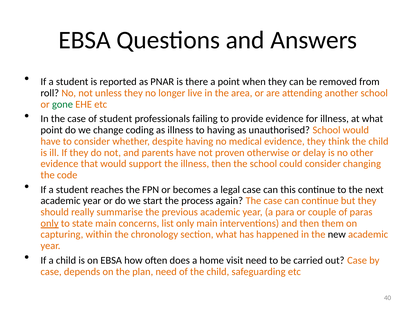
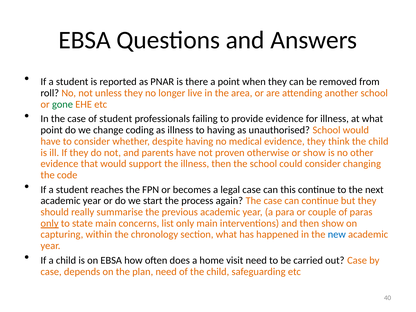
or delay: delay -> show (314, 153)
then them: them -> show (333, 223)
new colour: black -> blue (337, 235)
